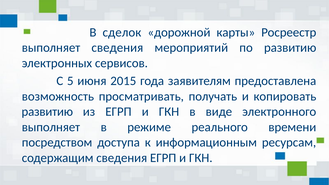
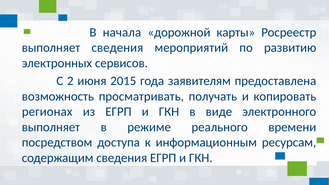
сделок: сделок -> начала (122, 32)
5: 5 -> 2 (70, 81)
развитию: развитию -> регионах (47, 112)
